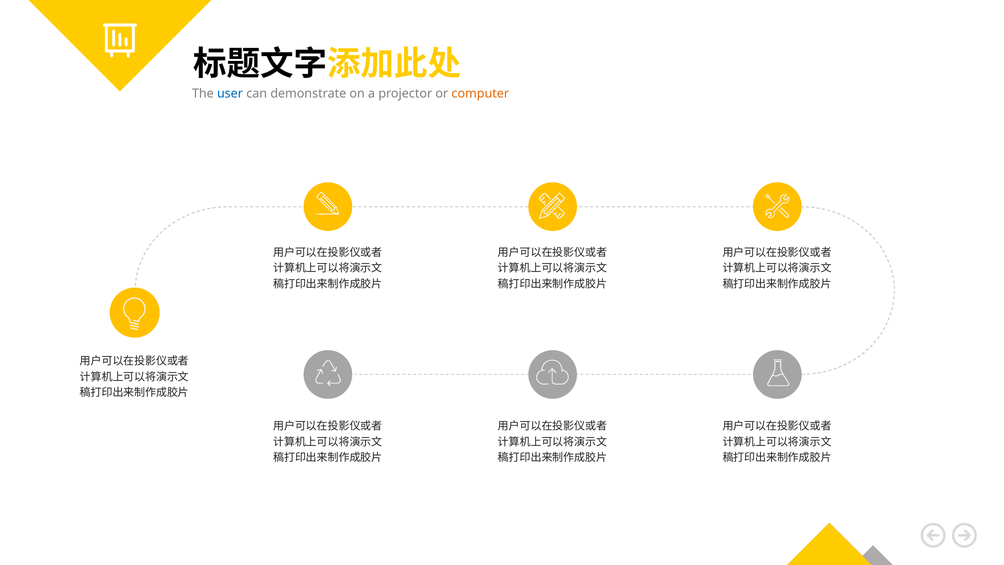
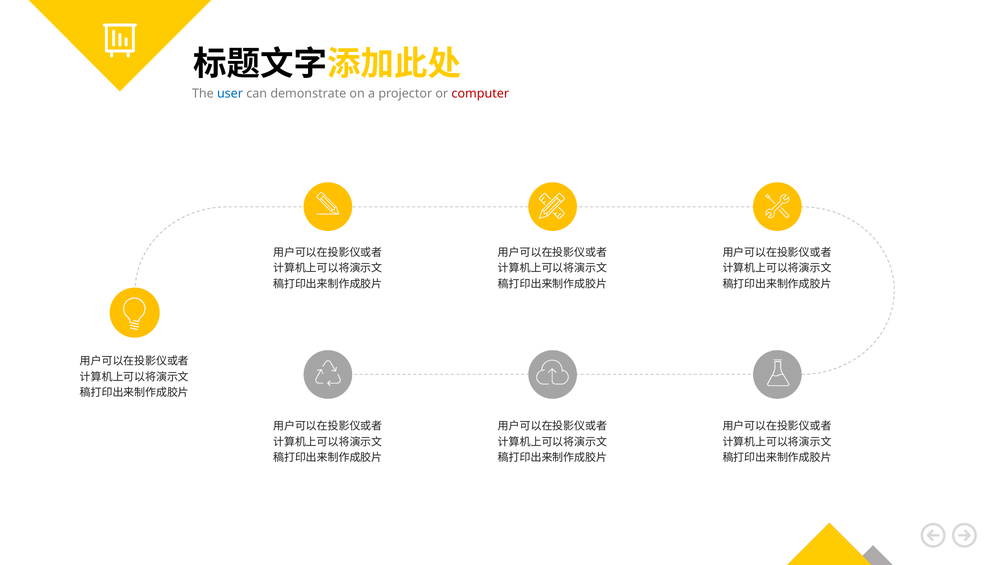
computer colour: orange -> red (480, 94)
